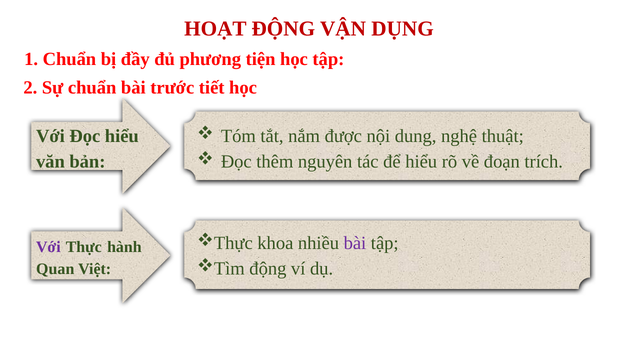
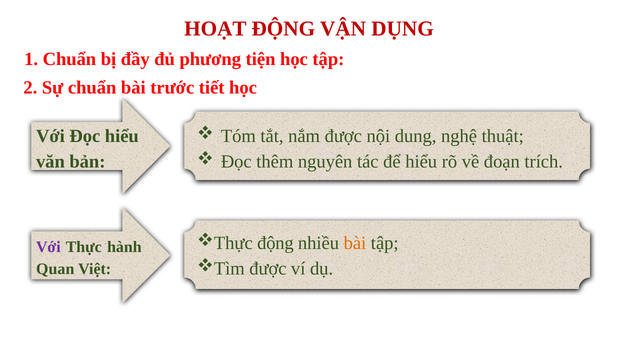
khoa: khoa -> động (275, 243)
bài colour: purple -> orange (355, 243)
động: động -> được (268, 269)
